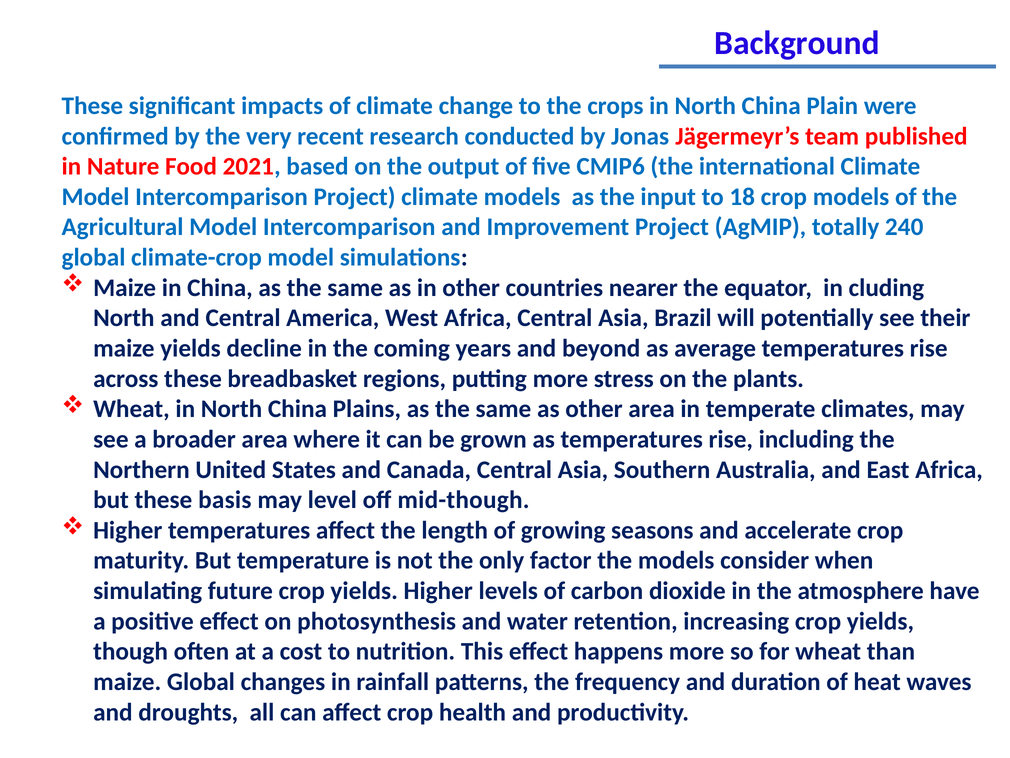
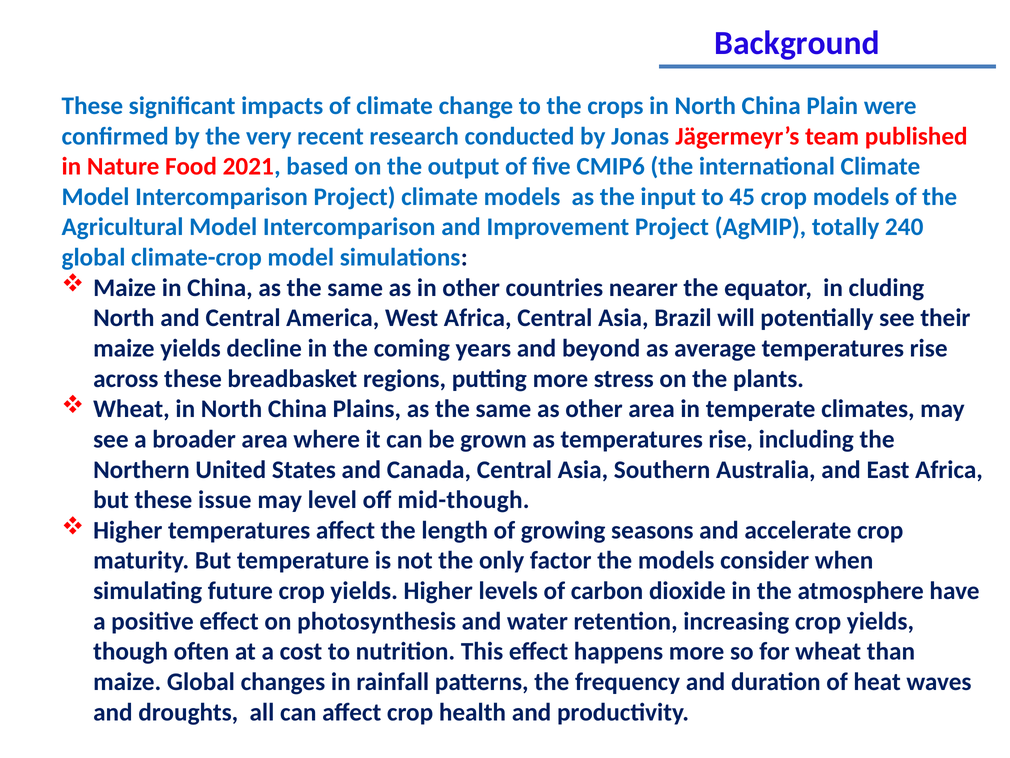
18: 18 -> 45 (742, 197)
basis: basis -> issue (225, 500)
